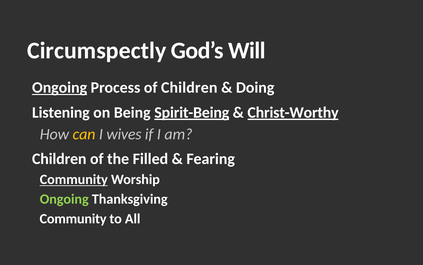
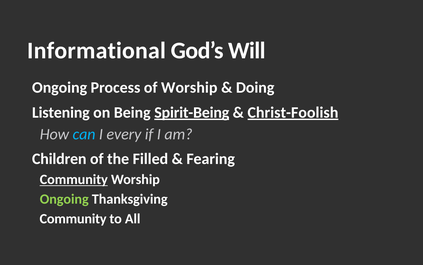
Circumspectly: Circumspectly -> Informational (97, 51)
Ongoing underline: present -> none (60, 87)
of Children: Children -> Worship (189, 87)
Christ-Worthy: Christ-Worthy -> Christ-Foolish (293, 112)
can colour: yellow -> light blue (84, 134)
wives: wives -> every (124, 134)
